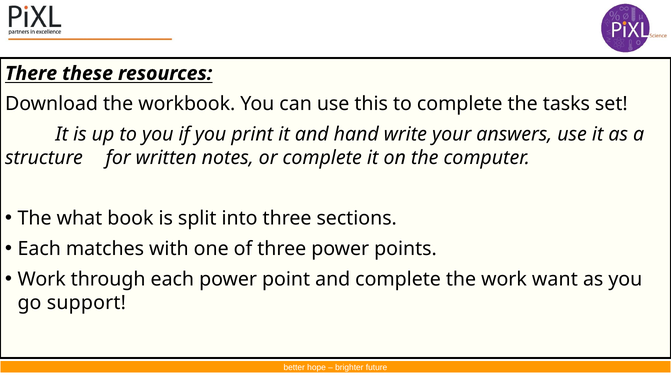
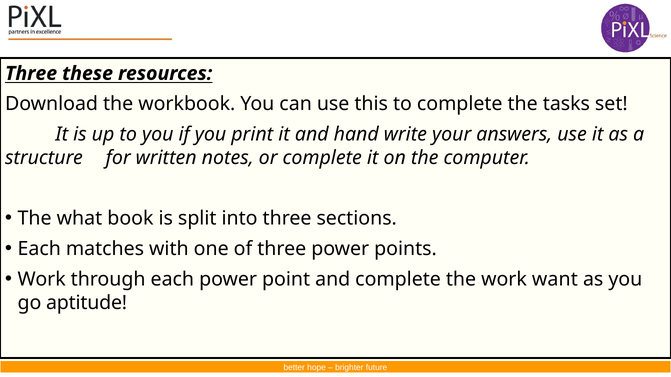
There: There -> Three (31, 74)
support: support -> aptitude (87, 303)
